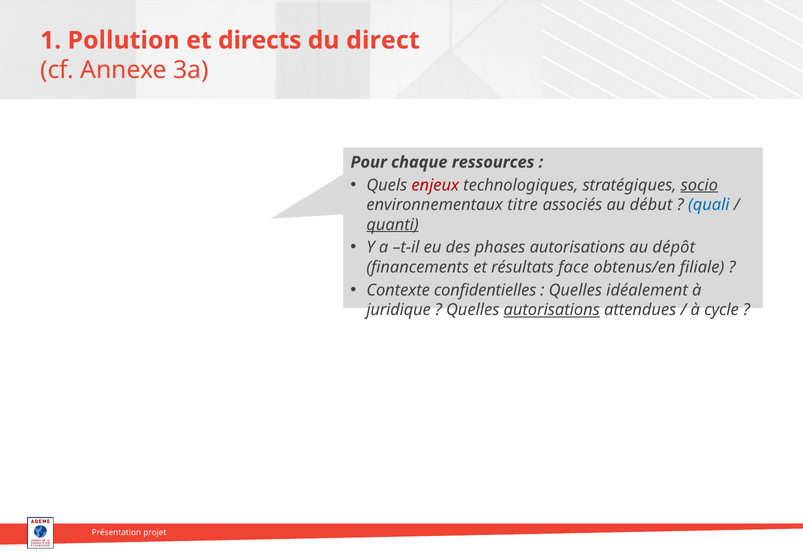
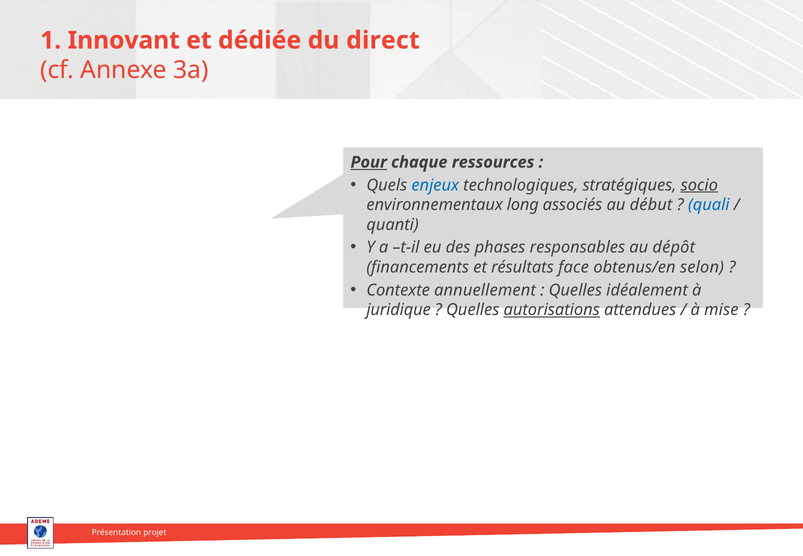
Pollution: Pollution -> Innovant (124, 40)
directs: directs -> dédiée (260, 40)
Pour underline: none -> present (369, 162)
enjeux colour: red -> blue (435, 185)
titre: titre -> long (523, 205)
quanti underline: present -> none (393, 225)
phases autorisations: autorisations -> responsables (577, 247)
filiale: filiale -> selon (702, 267)
confidentielles: confidentielles -> annuellement (485, 290)
cycle: cycle -> mise (721, 310)
